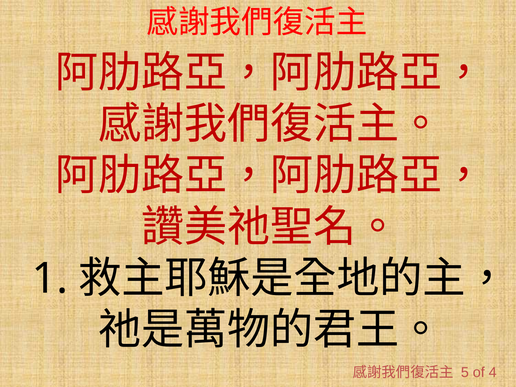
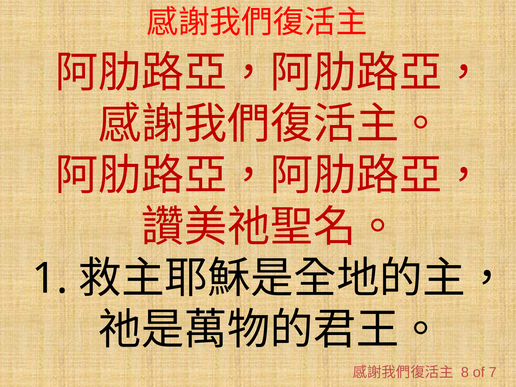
5: 5 -> 8 (465, 372)
4: 4 -> 7 (493, 372)
